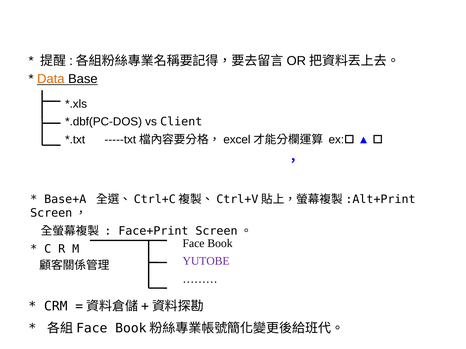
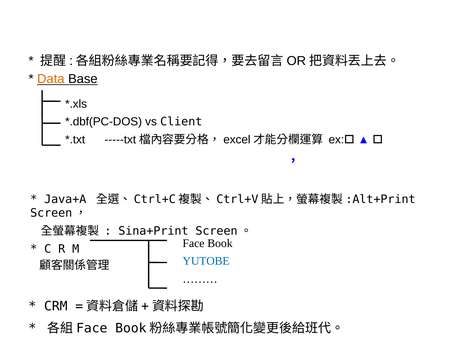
Base+A: Base+A -> Java+A (65, 199)
Face+Print: Face+Print -> Sina+Print (153, 231)
YUTOBE colour: purple -> blue (206, 261)
